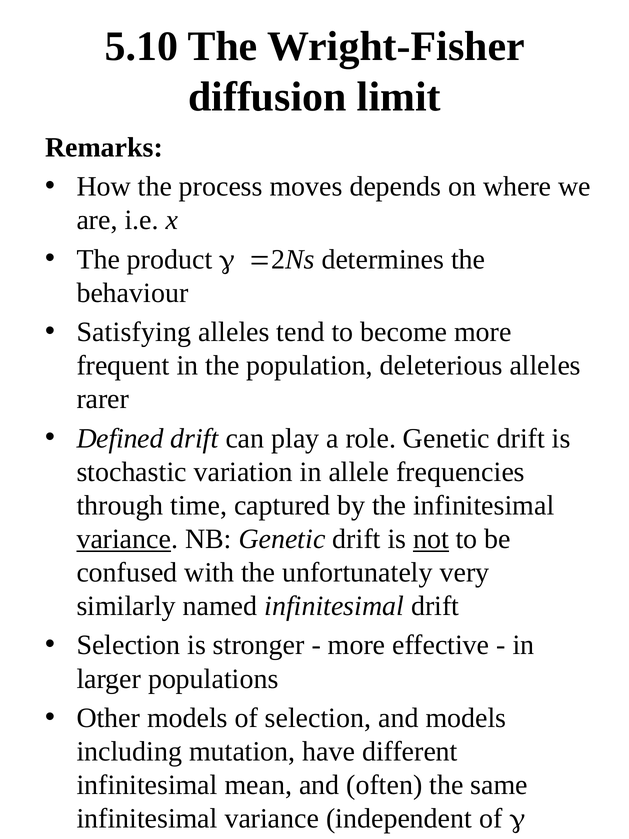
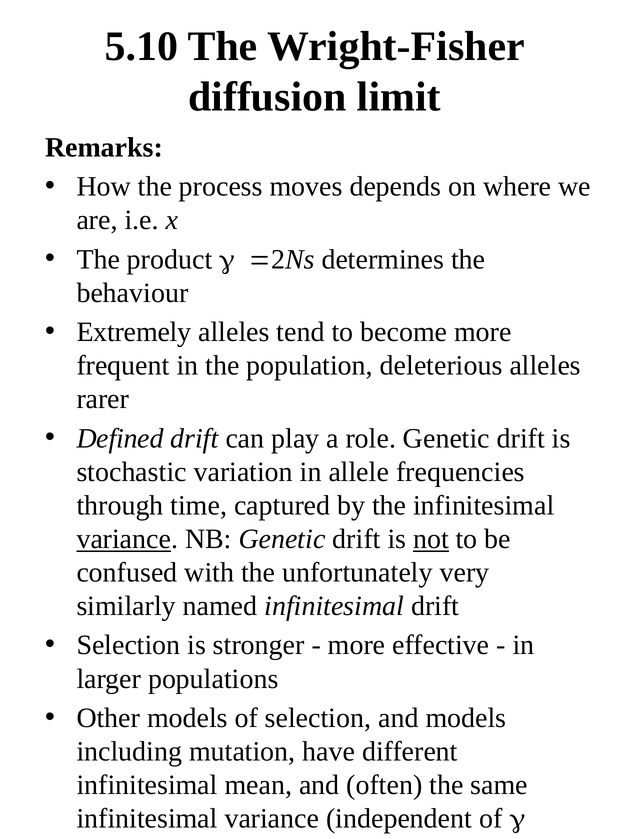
Satisfying: Satisfying -> Extremely (134, 332)
